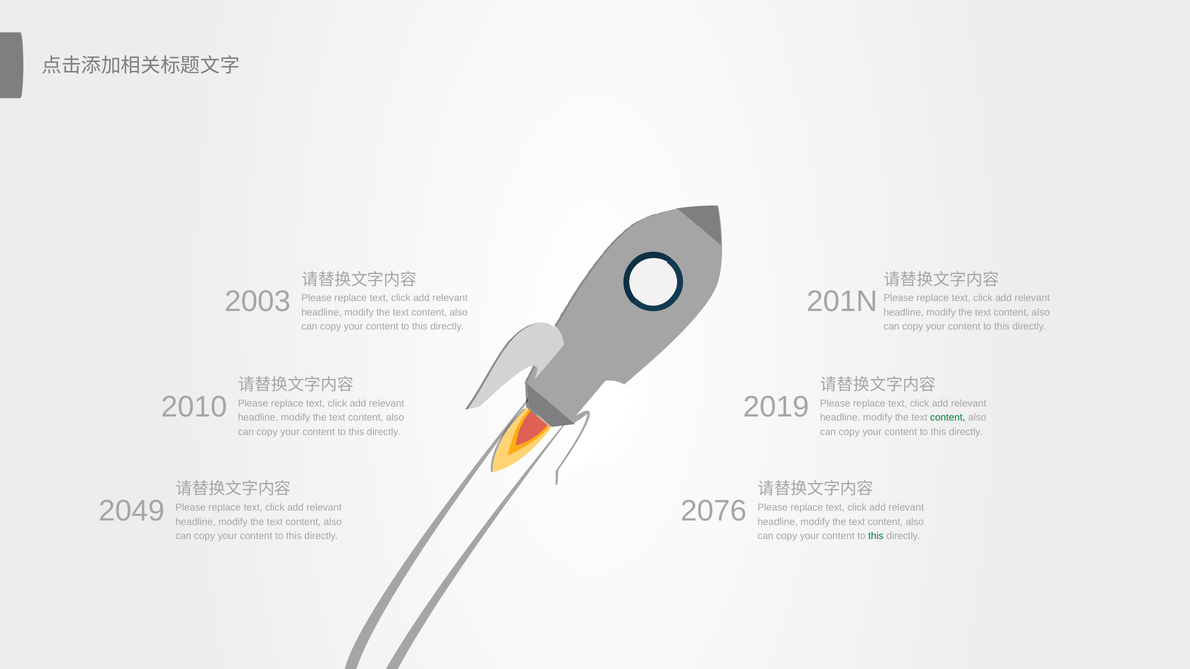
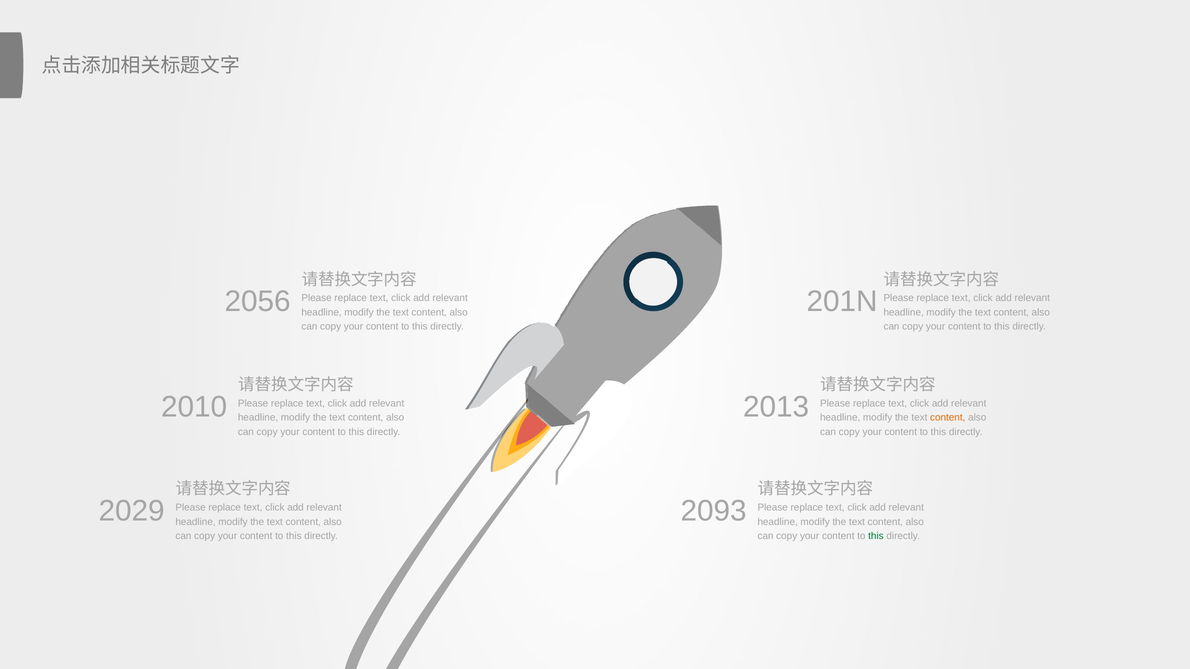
2003: 2003 -> 2056 (258, 302)
2019: 2019 -> 2013 (776, 407)
content colour: green -> orange (948, 418)
2049: 2049 -> 2029 (132, 511)
2076: 2076 -> 2093 (714, 511)
